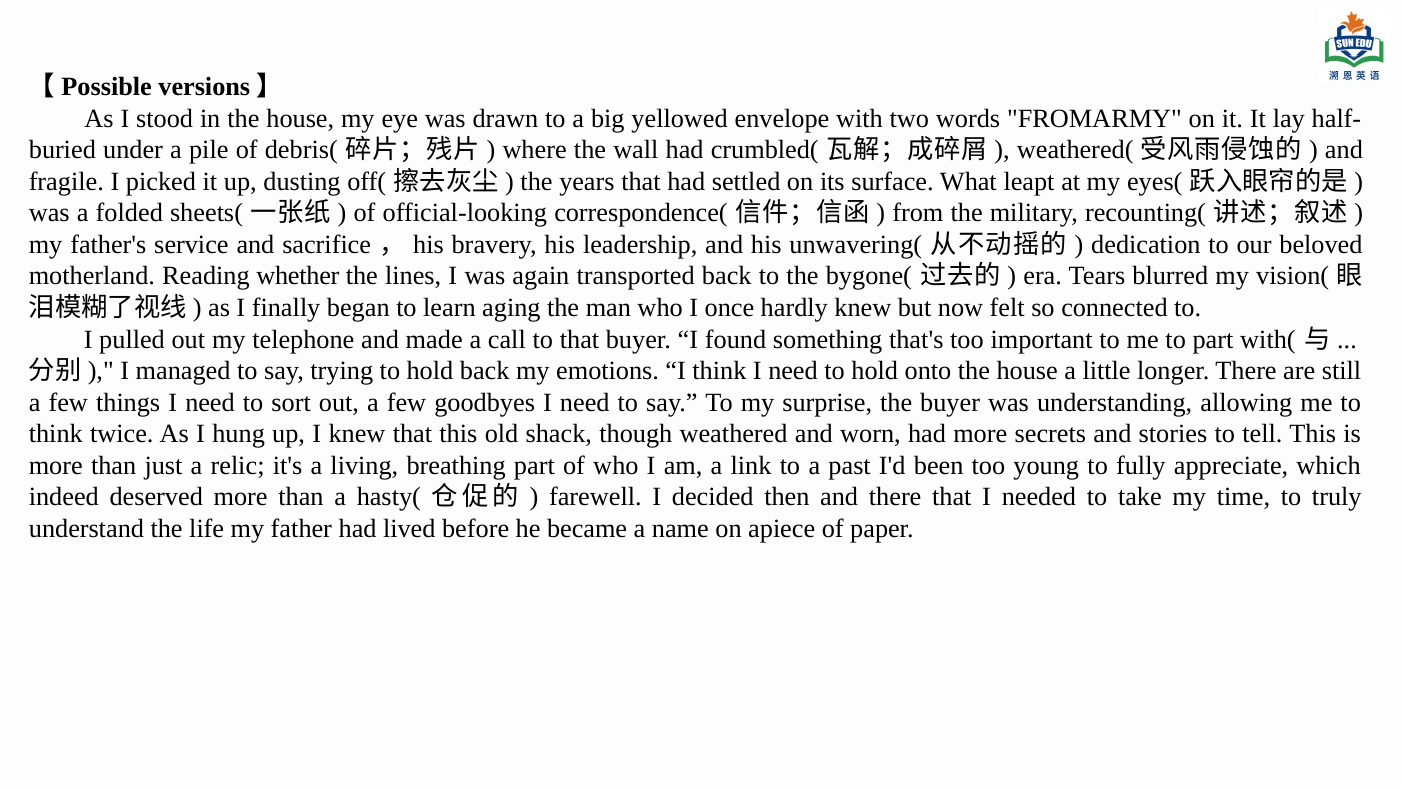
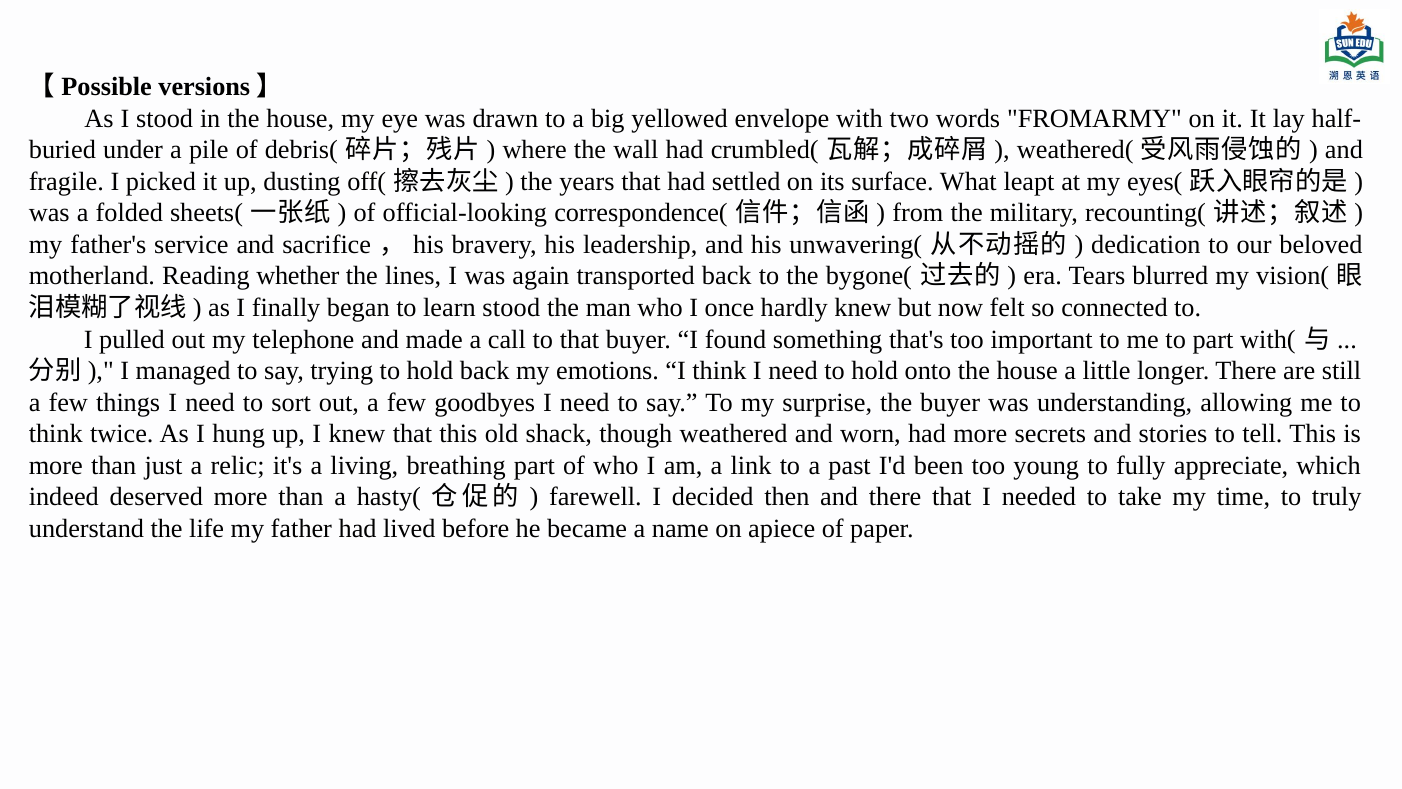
learn aging: aging -> stood (511, 308)
